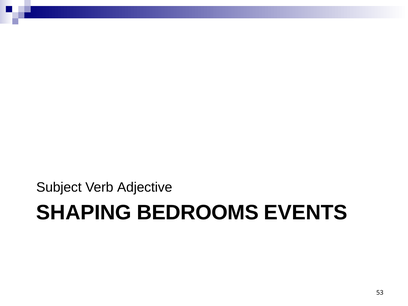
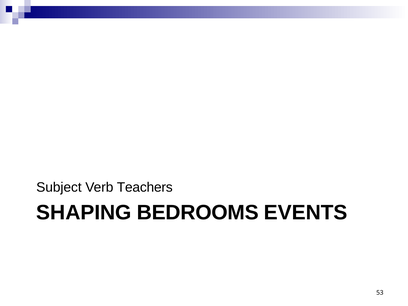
Adjective: Adjective -> Teachers (145, 187)
